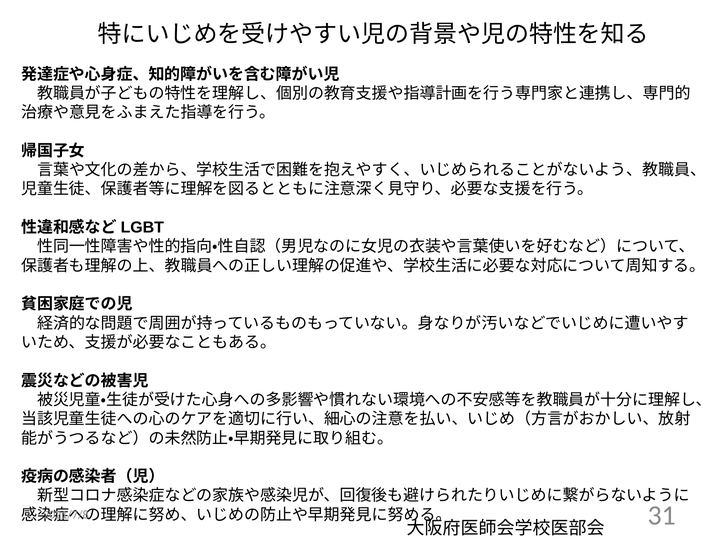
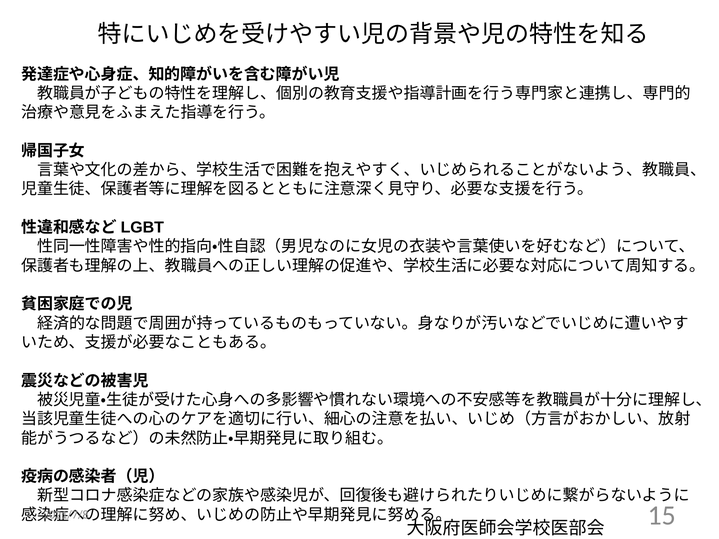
31: 31 -> 15 (662, 516)
